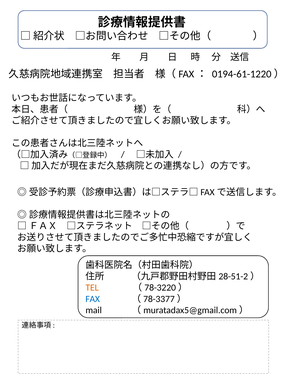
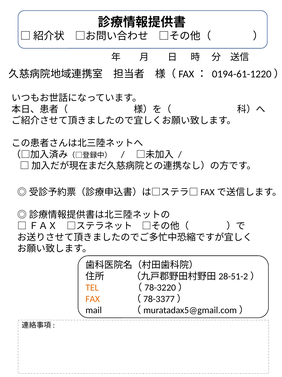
FAX colour: blue -> orange (93, 298)
